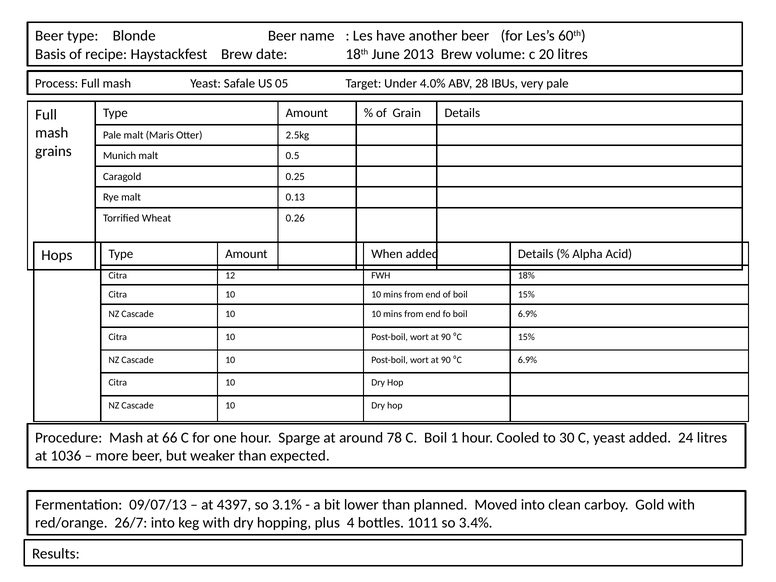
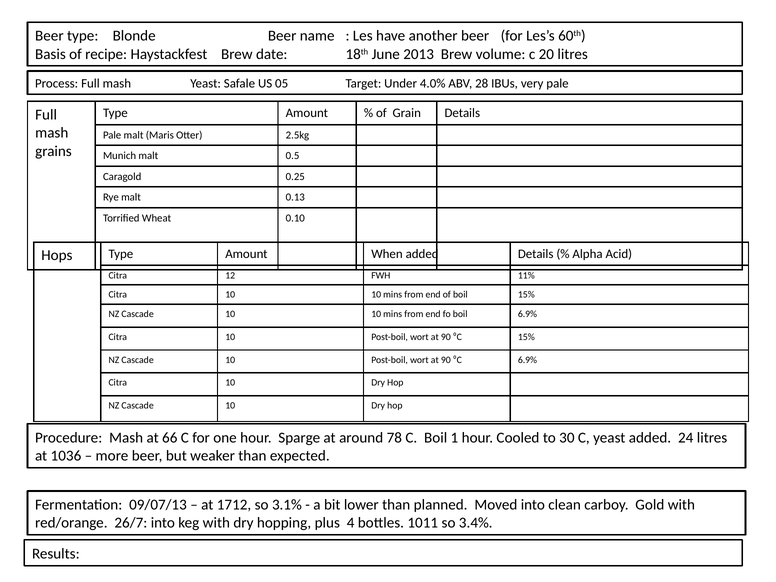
0.26: 0.26 -> 0.10 (295, 218)
18%: 18% -> 11% (526, 275)
4397: 4397 -> 1712 (234, 505)
